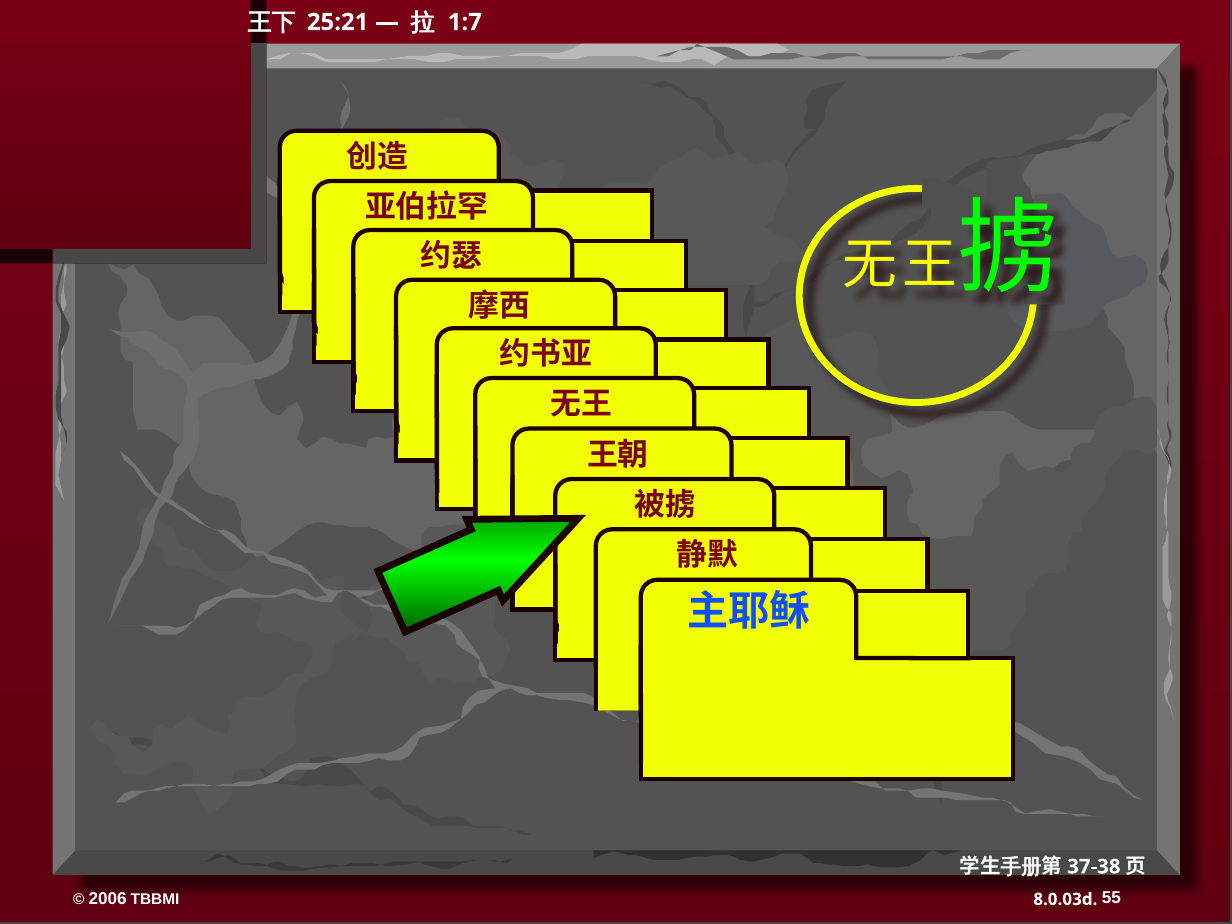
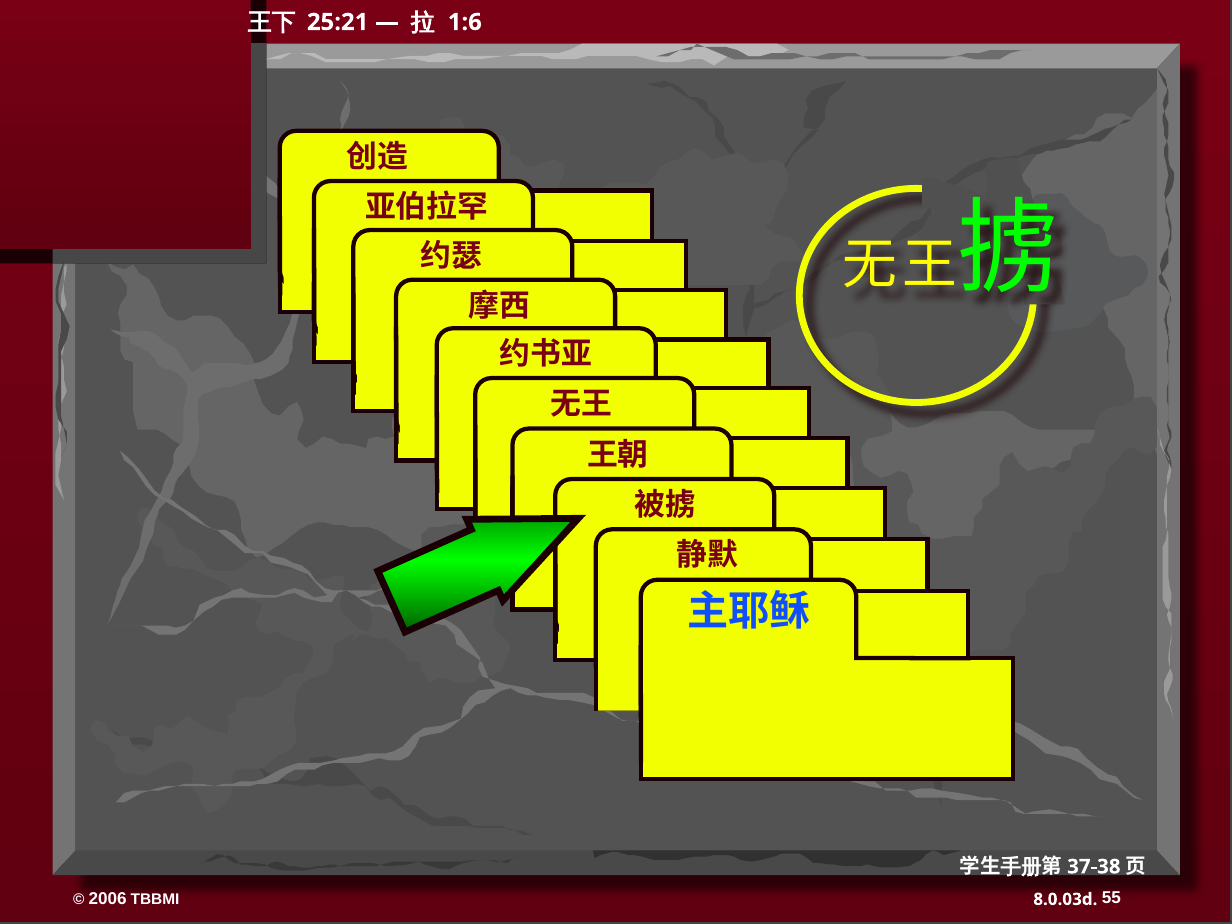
1:7: 1:7 -> 1:6 (465, 22)
